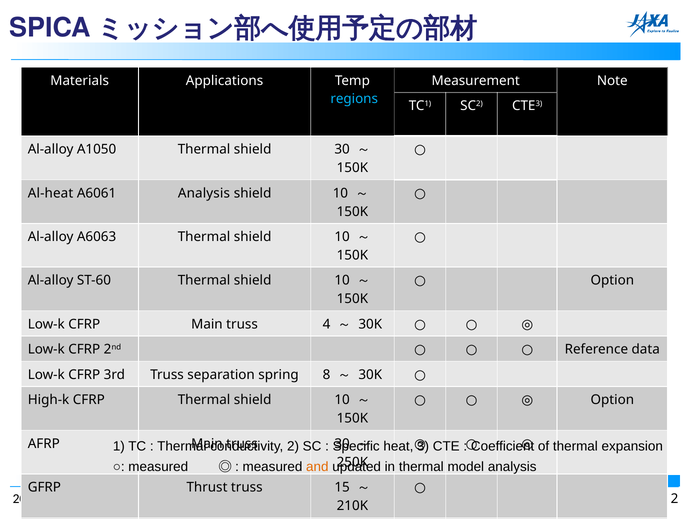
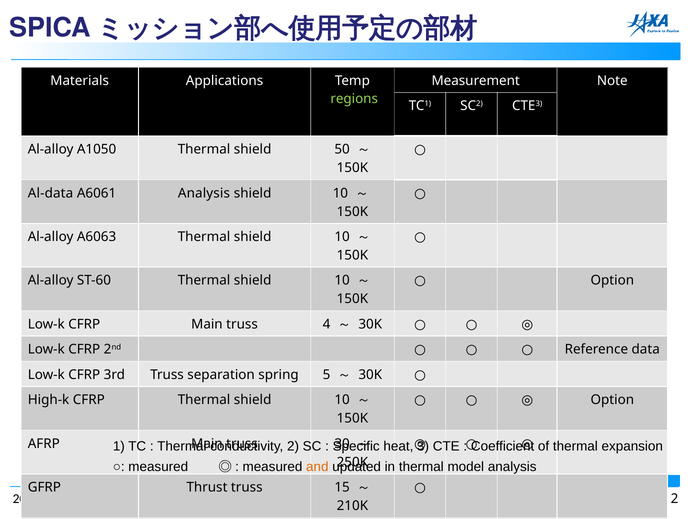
regions colour: light blue -> light green (354, 99)
shield 30: 30 -> 50 (342, 149)
Al-heat: Al-heat -> Al-data (51, 193)
8: 8 -> 5 (327, 374)
